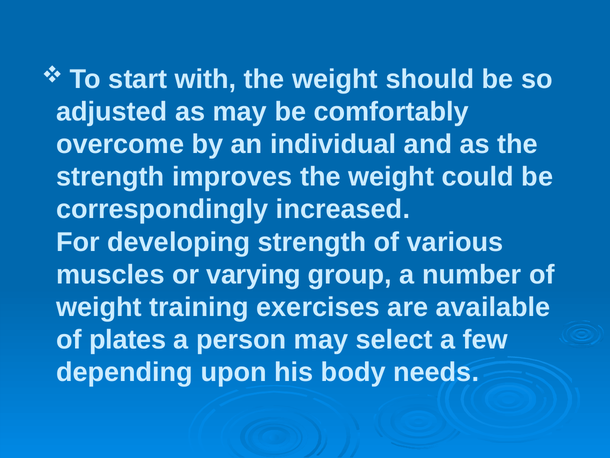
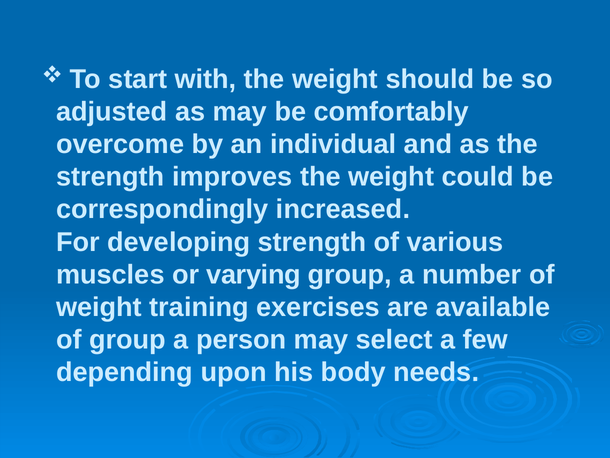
of plates: plates -> group (128, 339)
